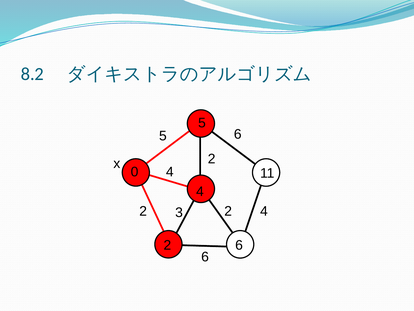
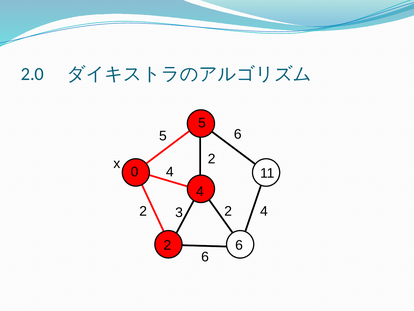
8.2: 8.2 -> 2.0 (32, 74)
